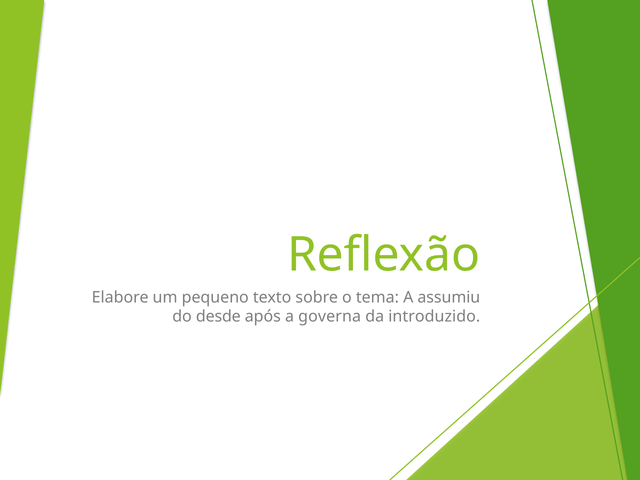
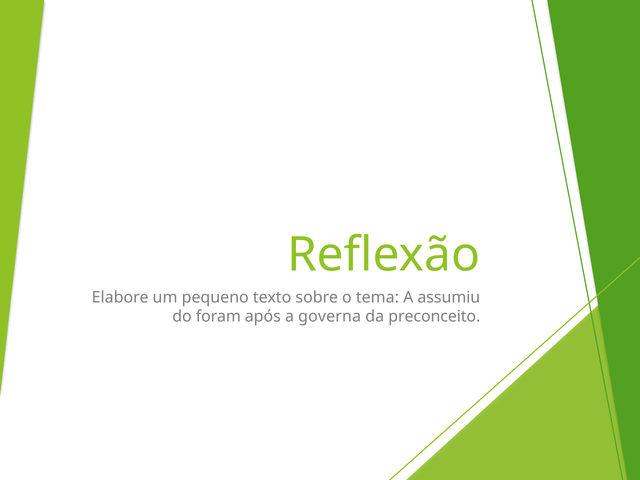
desde: desde -> foram (218, 317)
introduzido: introduzido -> preconceito (434, 317)
